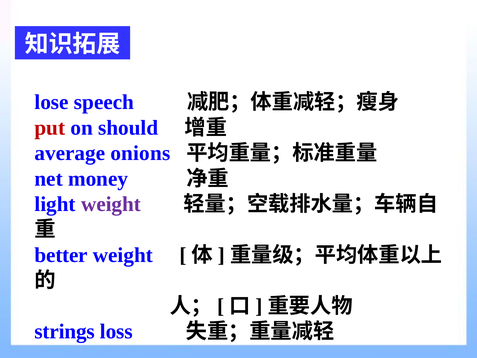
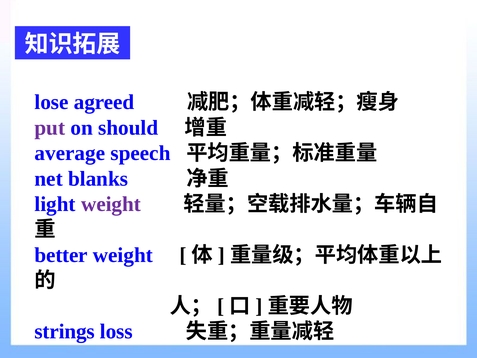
speech: speech -> agreed (104, 102)
put colour: red -> purple (50, 128)
onions: onions -> speech (140, 153)
money: money -> blanks (98, 179)
